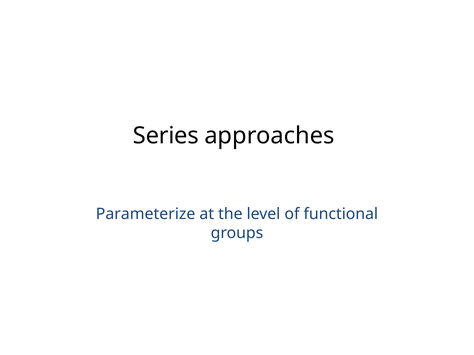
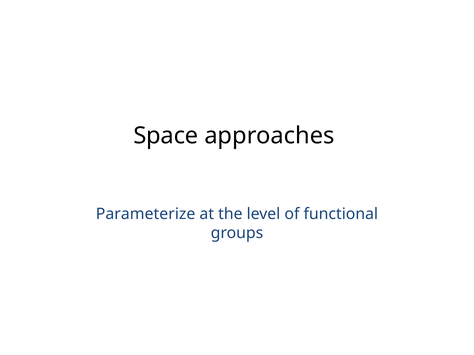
Series: Series -> Space (166, 136)
